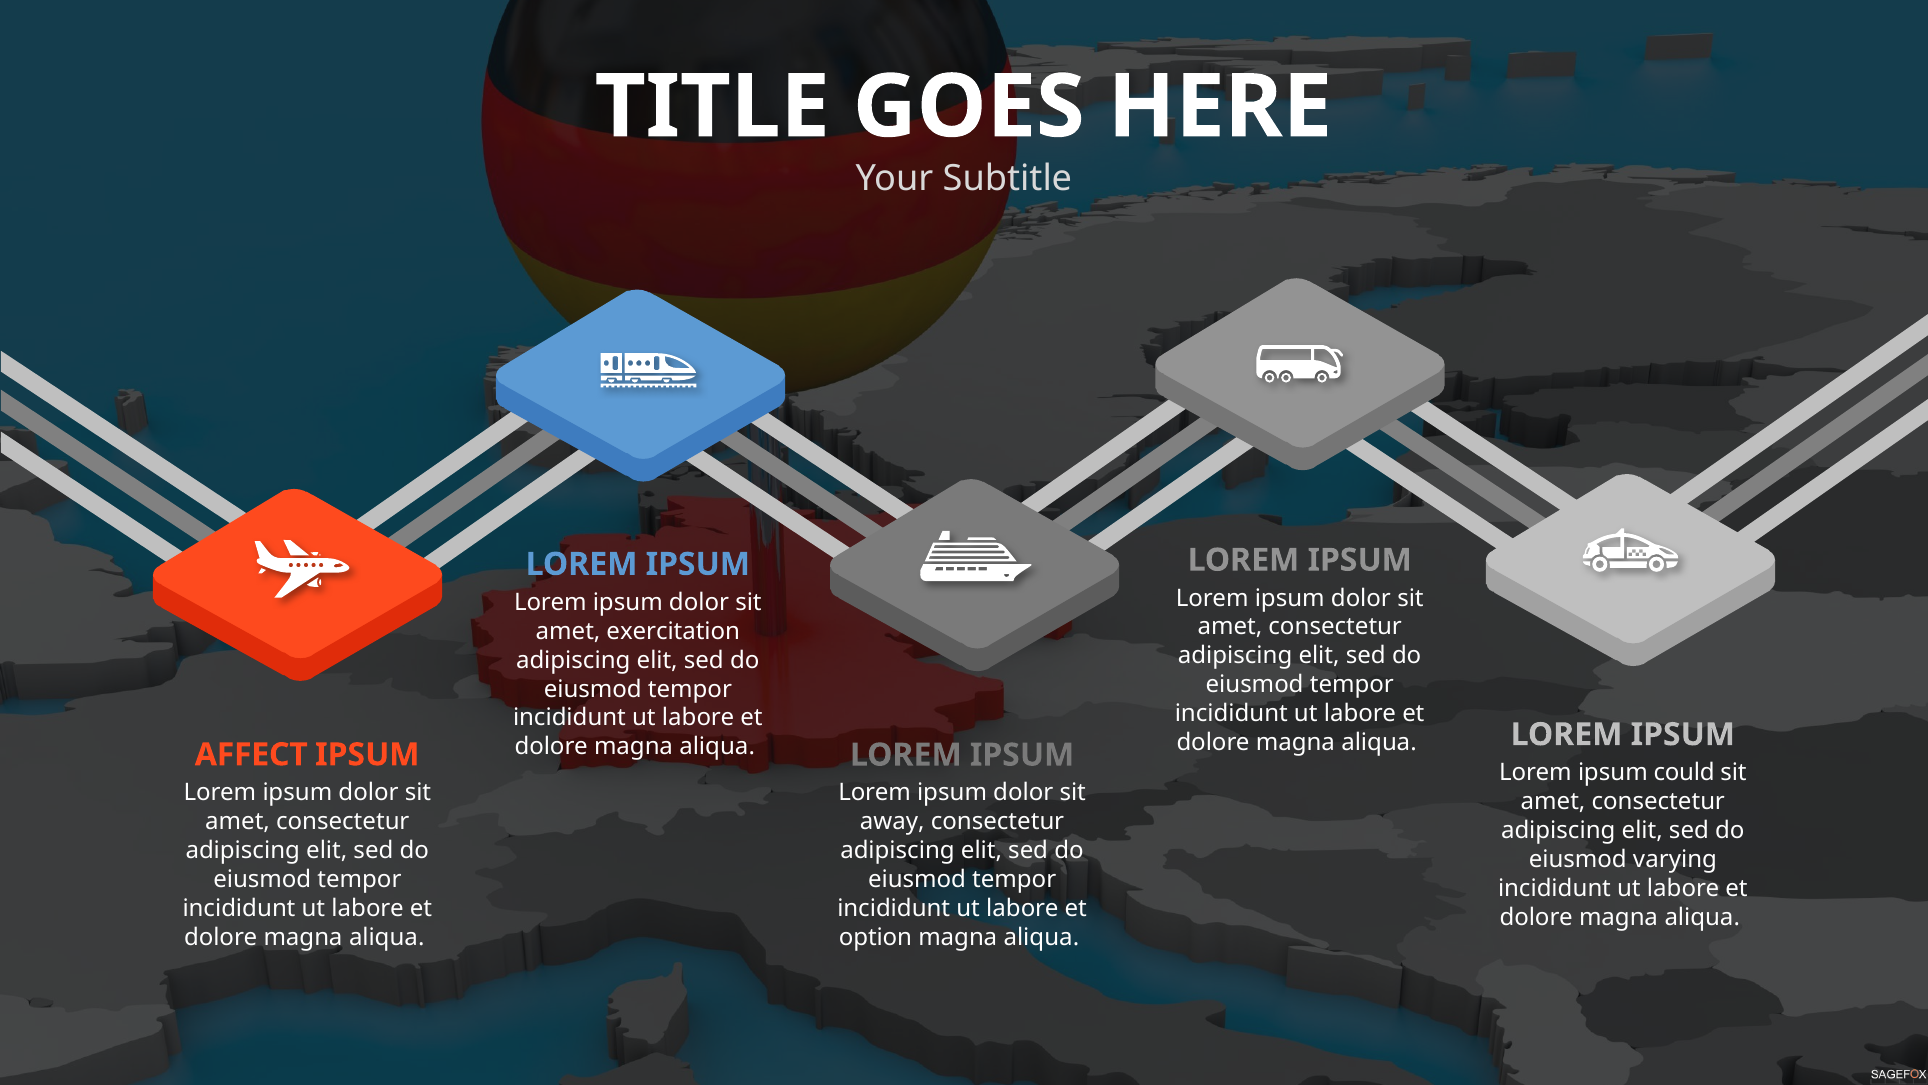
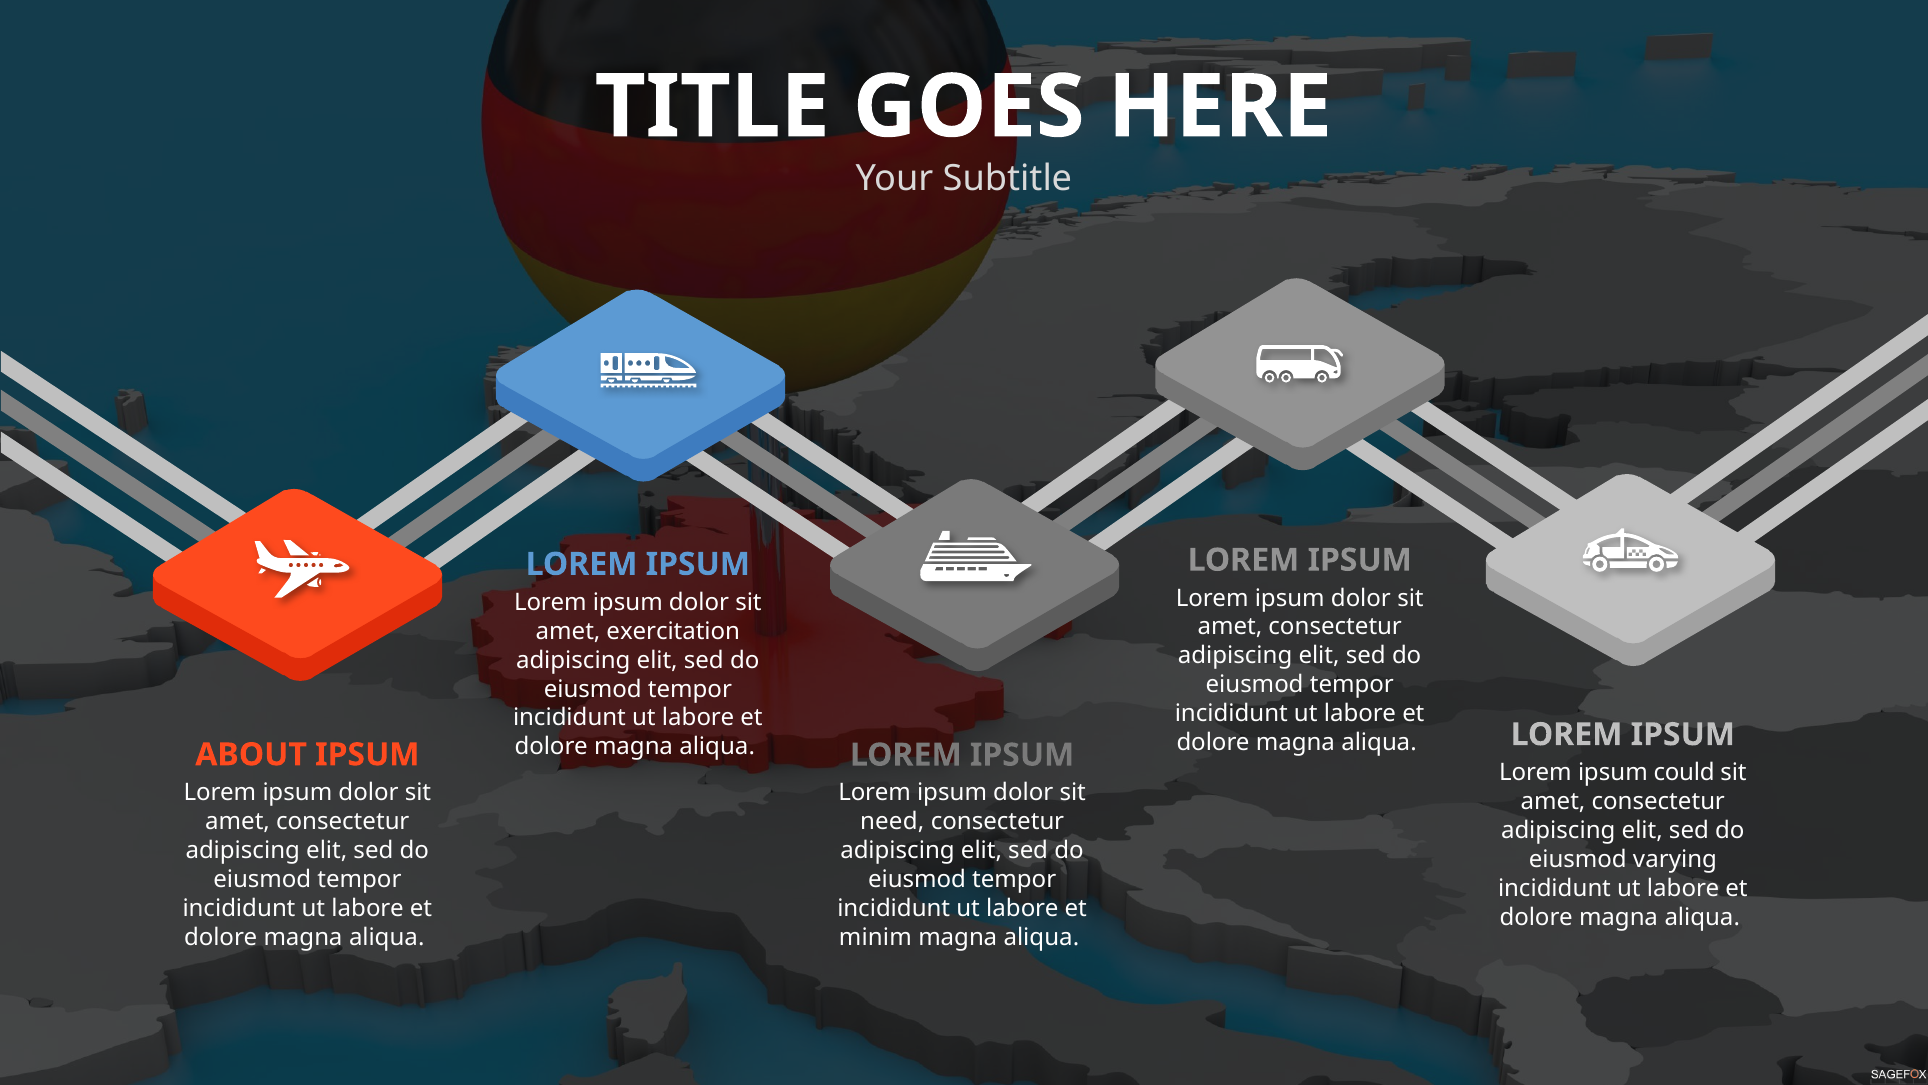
AFFECT: AFFECT -> ABOUT (251, 754)
away: away -> need (892, 822)
option: option -> minim (875, 937)
